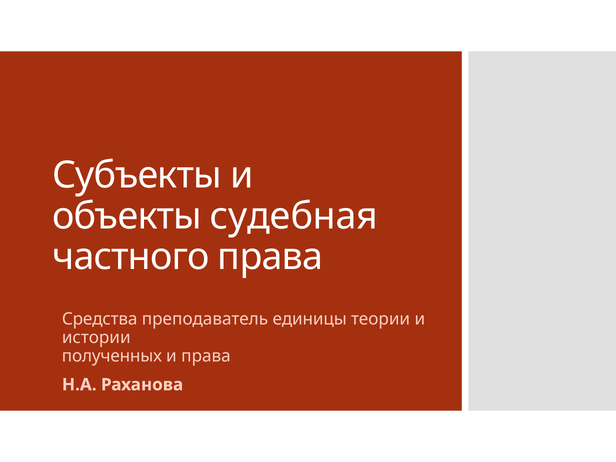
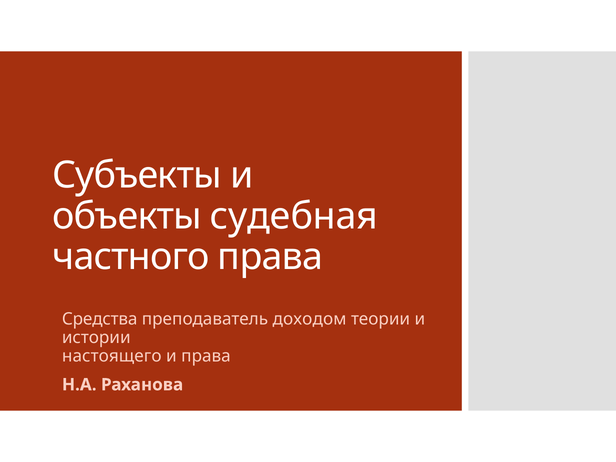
единицы: единицы -> доходом (310, 319)
полученных: полученных -> настоящего (112, 356)
